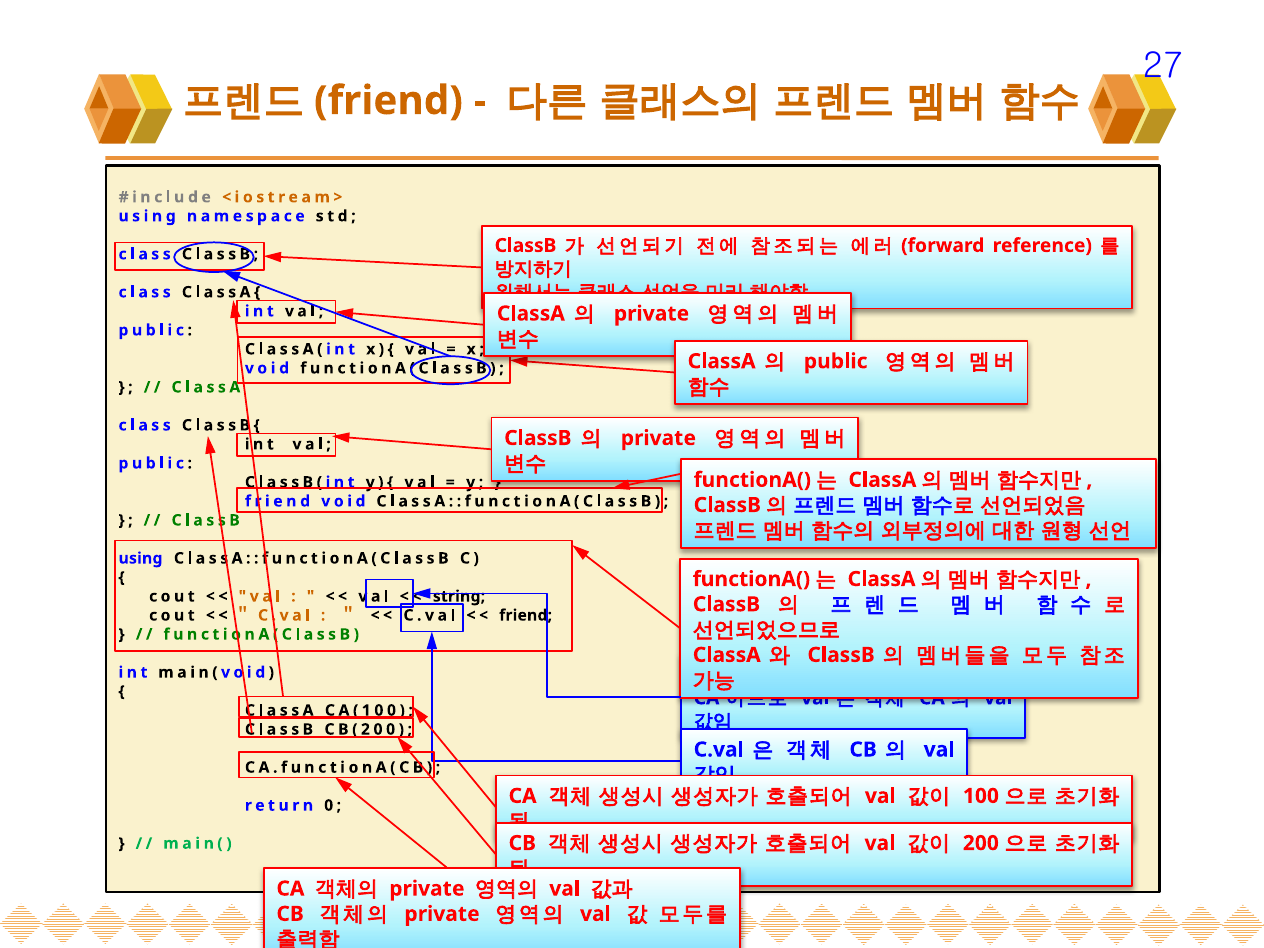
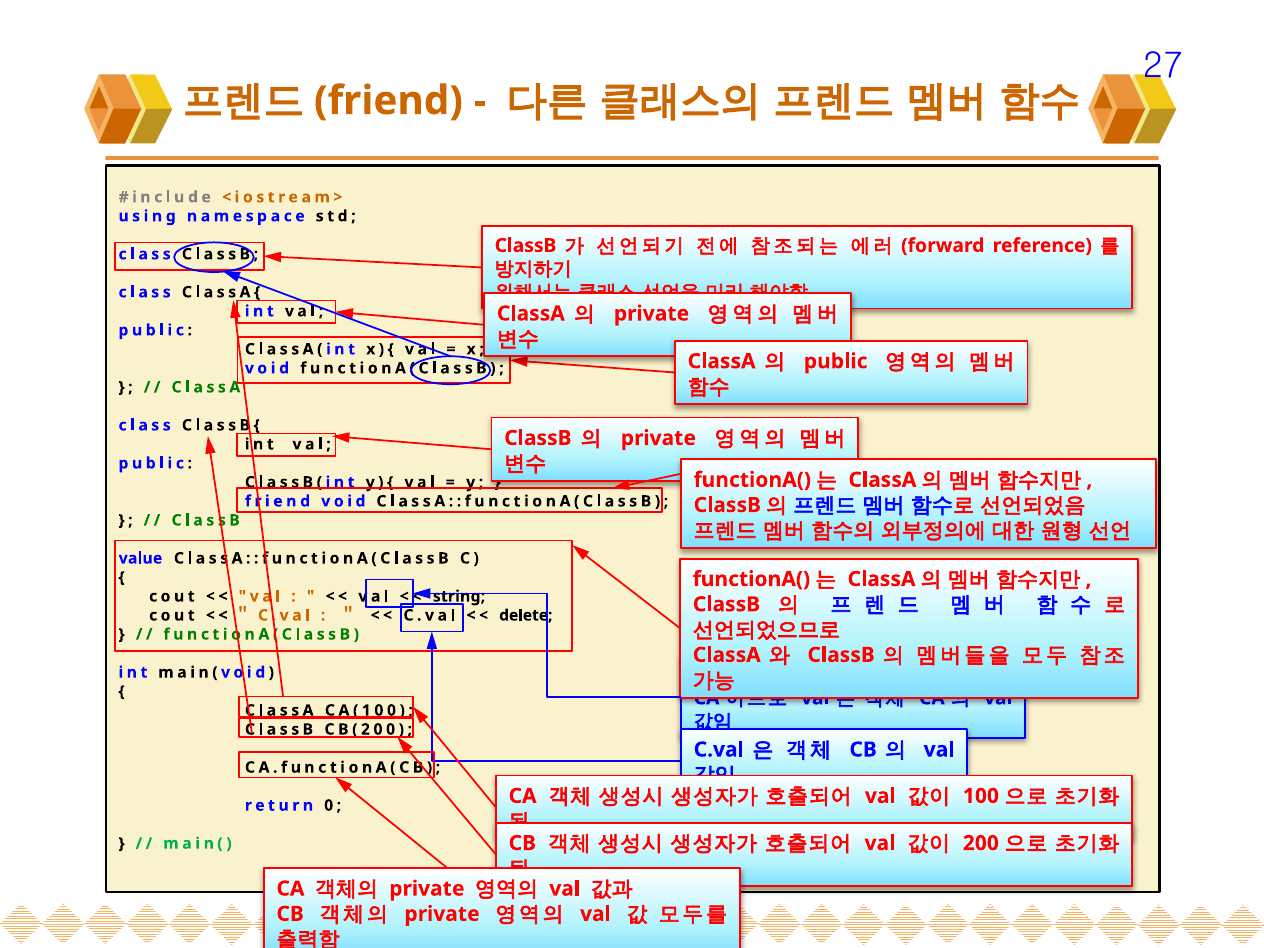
using: using -> value (140, 558)
friend: friend -> delete (526, 615)
